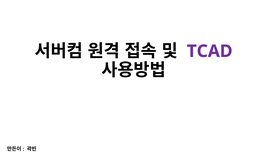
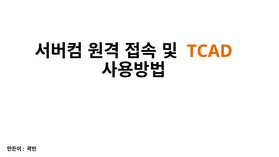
TCAD colour: purple -> orange (210, 51)
